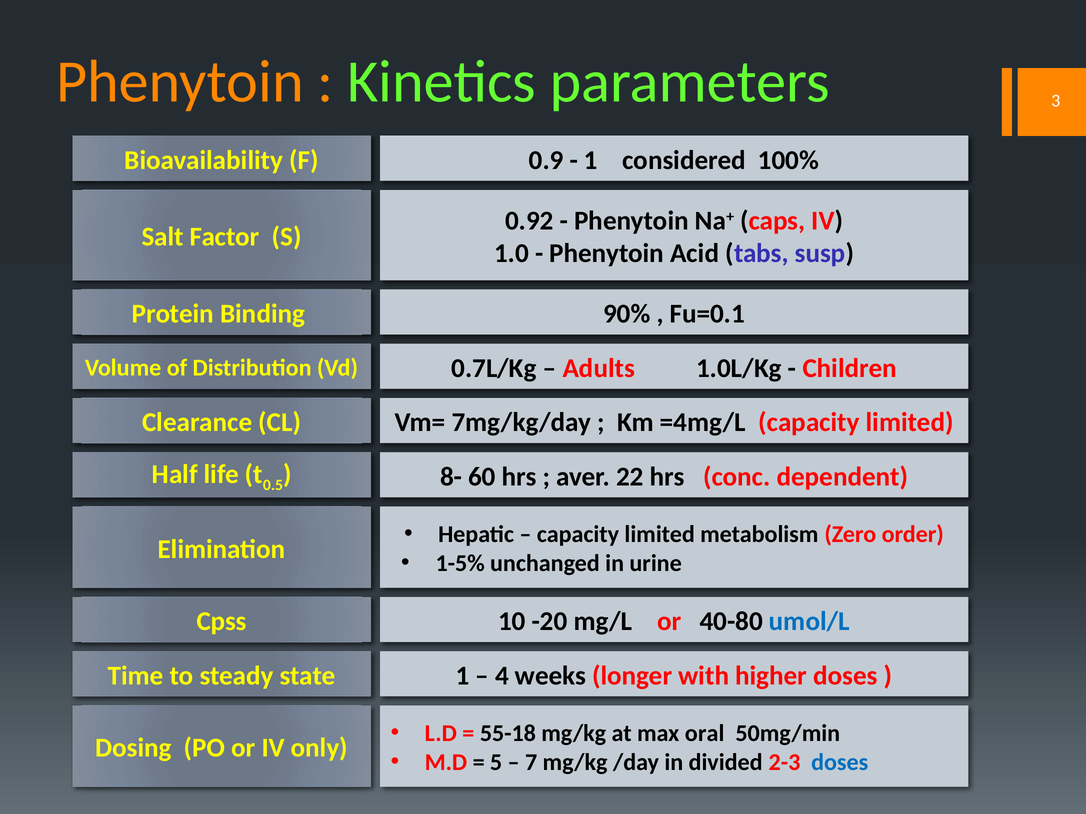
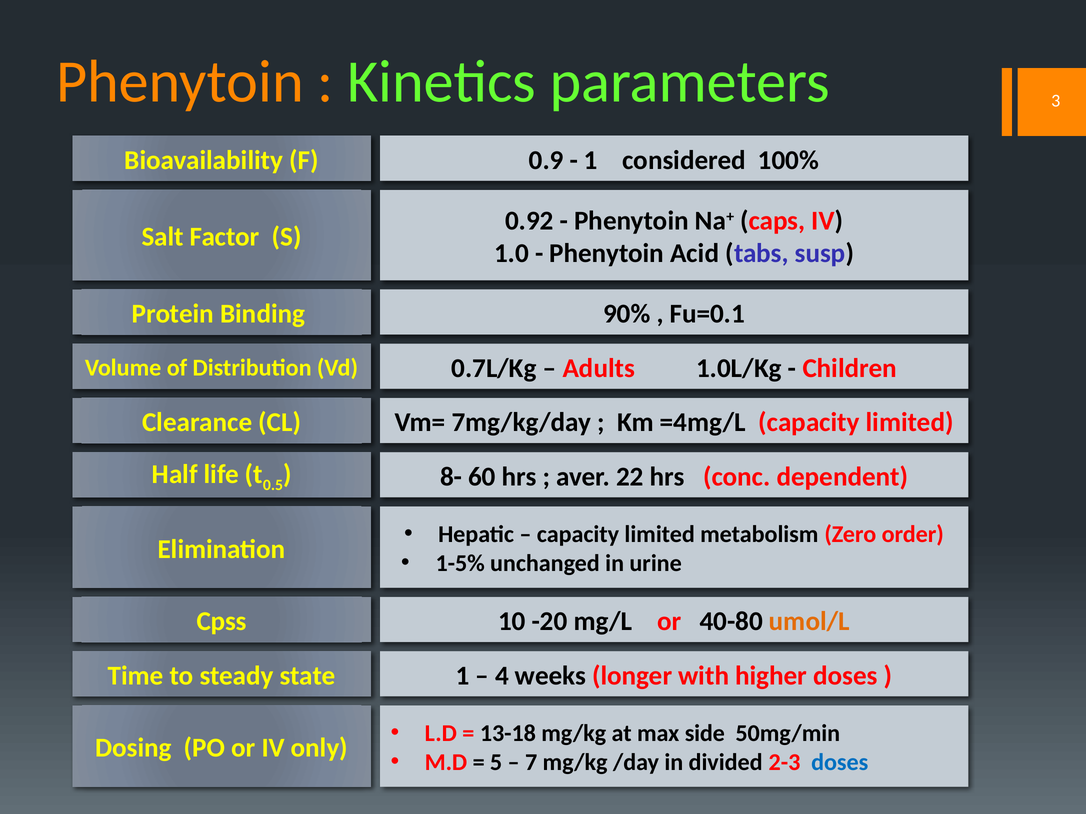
umol/L colour: blue -> orange (809, 622)
55-18: 55-18 -> 13-18 (508, 734)
oral: oral -> side (705, 734)
